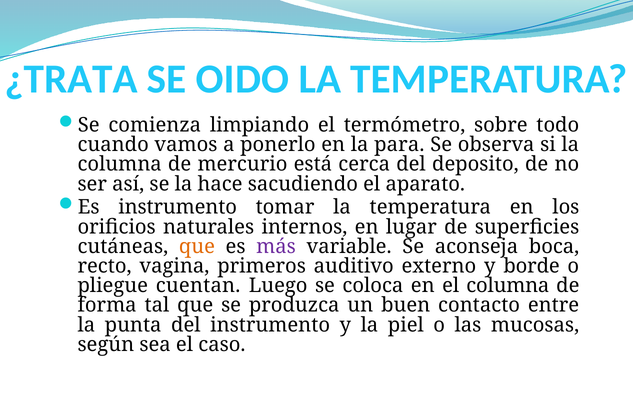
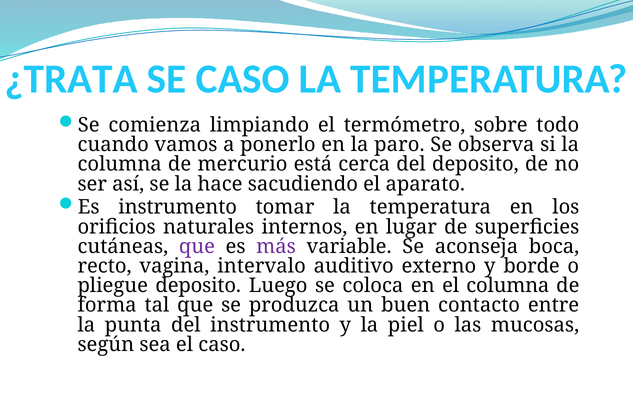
SE OIDO: OIDO -> CASO (243, 79)
para: para -> paro (399, 145)
que colour: orange -> purple (197, 247)
primeros: primeros -> intervalo (262, 266)
pliegue cuentan: cuentan -> deposito (198, 286)
